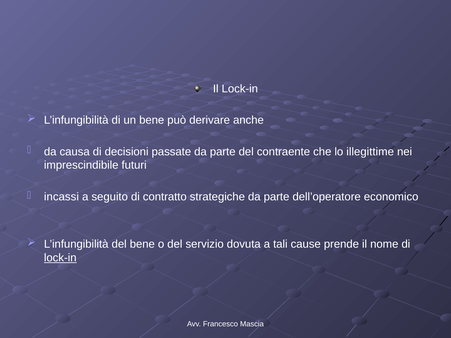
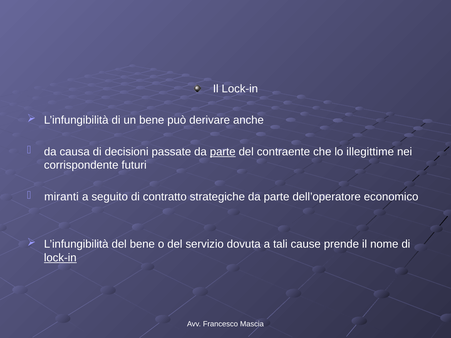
parte underline: none -> present (223, 152)
imprescindibile: imprescindibile -> corrispondente (81, 165)
incassi: incassi -> miranti (61, 197)
